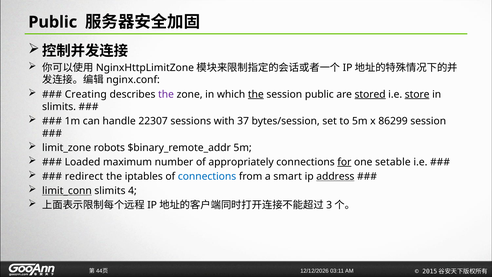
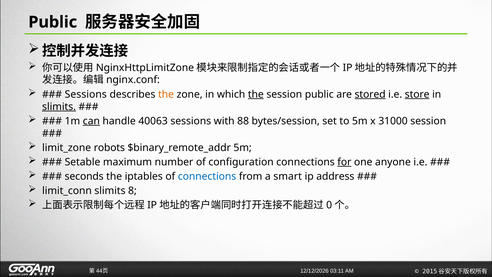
Creating: Creating -> Sessions (86, 94)
the colour: purple -> orange (166, 94)
slimits underline: none -> present (59, 107)
can underline: none -> present (91, 121)
22307: 22307 -> 40063 (153, 121)
37: 37 -> 88 (243, 121)
86299: 86299 -> 31000 (393, 121)
Loaded: Loaded -> Setable (82, 162)
appropriately: appropriately -> configuration (241, 162)
setable: setable -> anyone (393, 162)
redirect: redirect -> seconds (84, 176)
address underline: present -> none (335, 176)
limit_conn underline: present -> none (67, 191)
4: 4 -> 8 (132, 191)
3: 3 -> 0 (329, 205)
